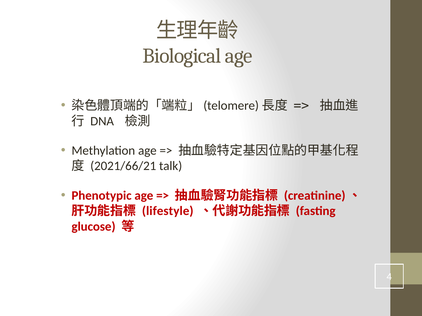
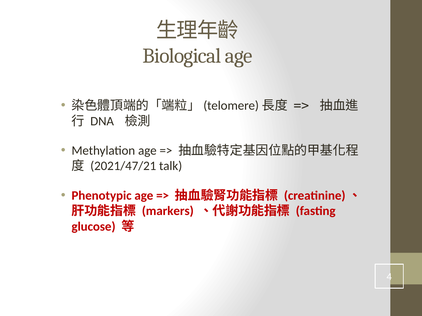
2021/66/21: 2021/66/21 -> 2021/47/21 (123, 166)
lifestyle: lifestyle -> markers (168, 211)
